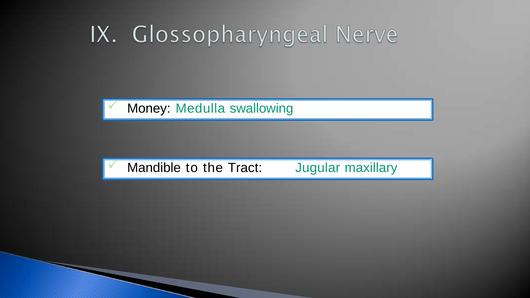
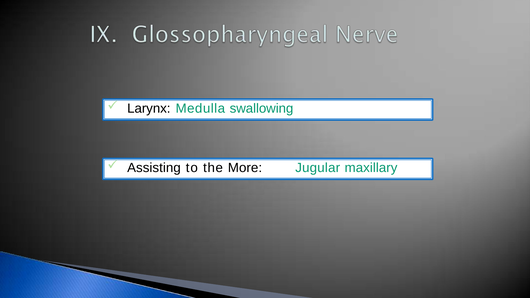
Money: Money -> Larynx (149, 109)
Mandible: Mandible -> Assisting (154, 168)
Tract: Tract -> More (245, 168)
